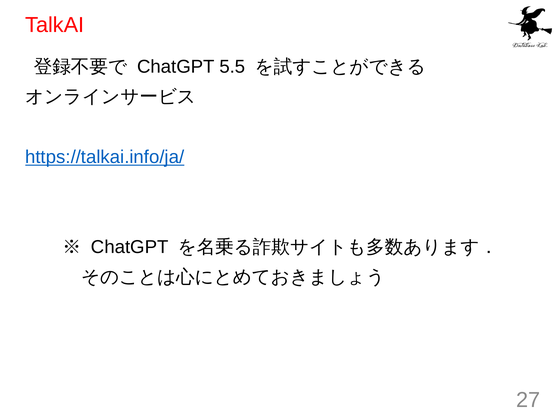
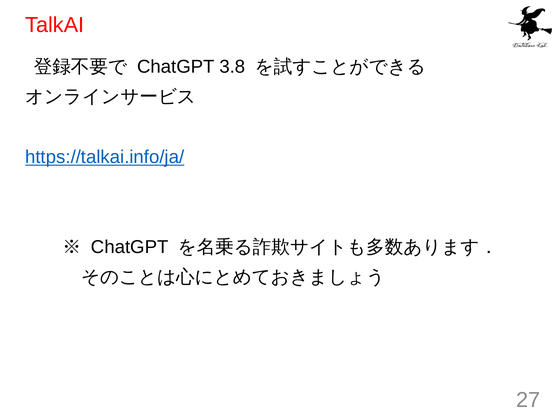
5.5: 5.5 -> 3.8 (232, 67)
